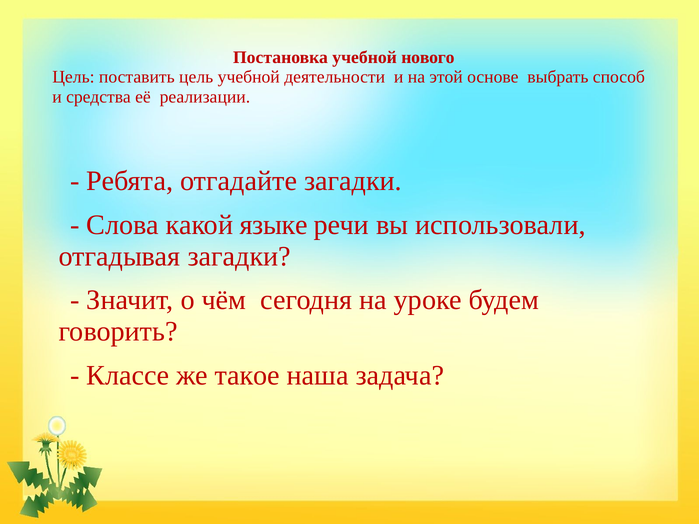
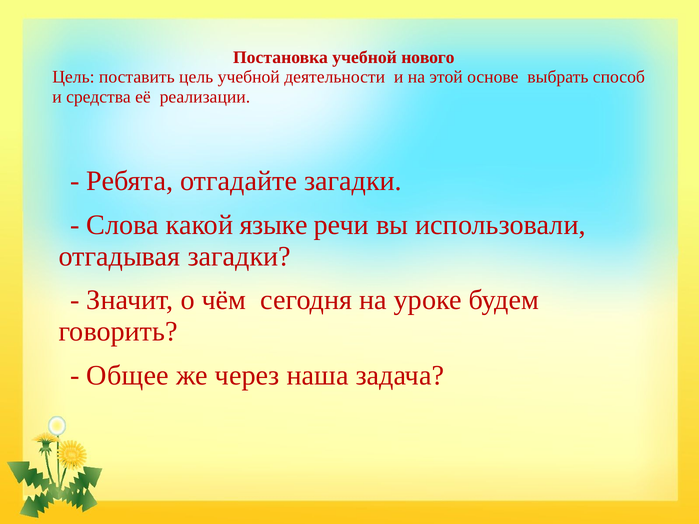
Классе: Классе -> Общее (128, 376)
такое: такое -> через (247, 376)
